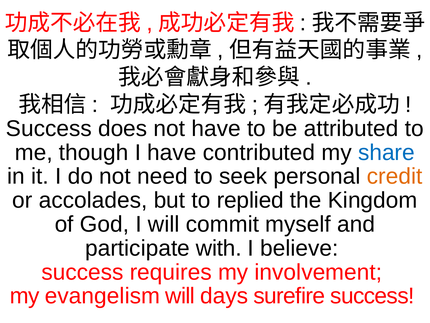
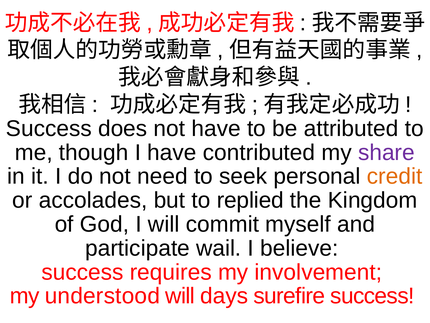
share colour: blue -> purple (386, 152)
with: with -> wail (219, 248)
evangelism: evangelism -> understood (102, 296)
